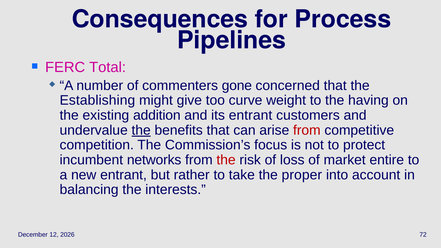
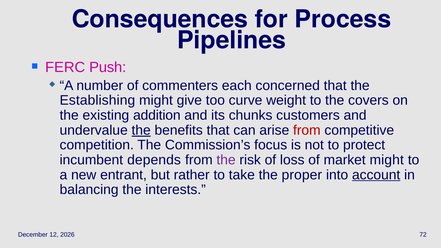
Total: Total -> Push (108, 67)
gone: gone -> each (237, 86)
having: having -> covers (368, 100)
its entrant: entrant -> chunks (251, 115)
networks: networks -> depends (154, 160)
the colour: red -> purple (226, 160)
market entire: entire -> might (387, 160)
account underline: none -> present (376, 175)
